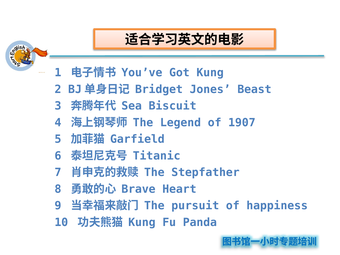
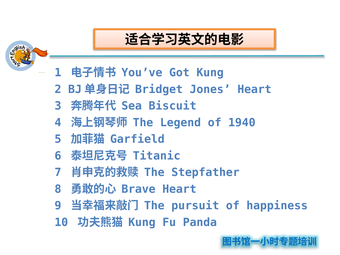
Jones Beast: Beast -> Heart (254, 89)
1907: 1907 -> 1940 (242, 123)
